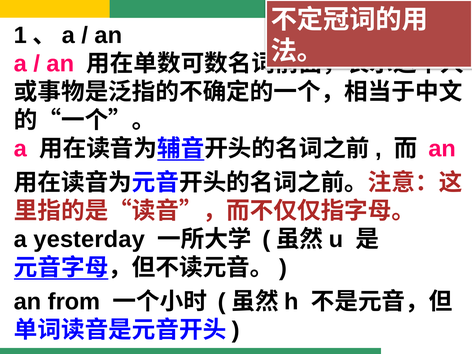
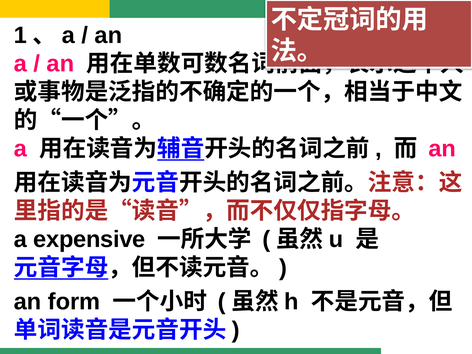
yesterday: yesterday -> expensive (89, 239)
from: from -> form (74, 302)
